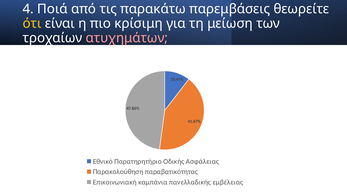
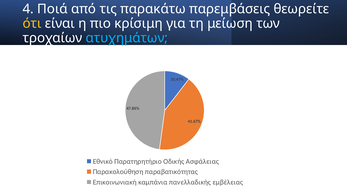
ατυχημάτων colour: pink -> light blue (127, 38)
